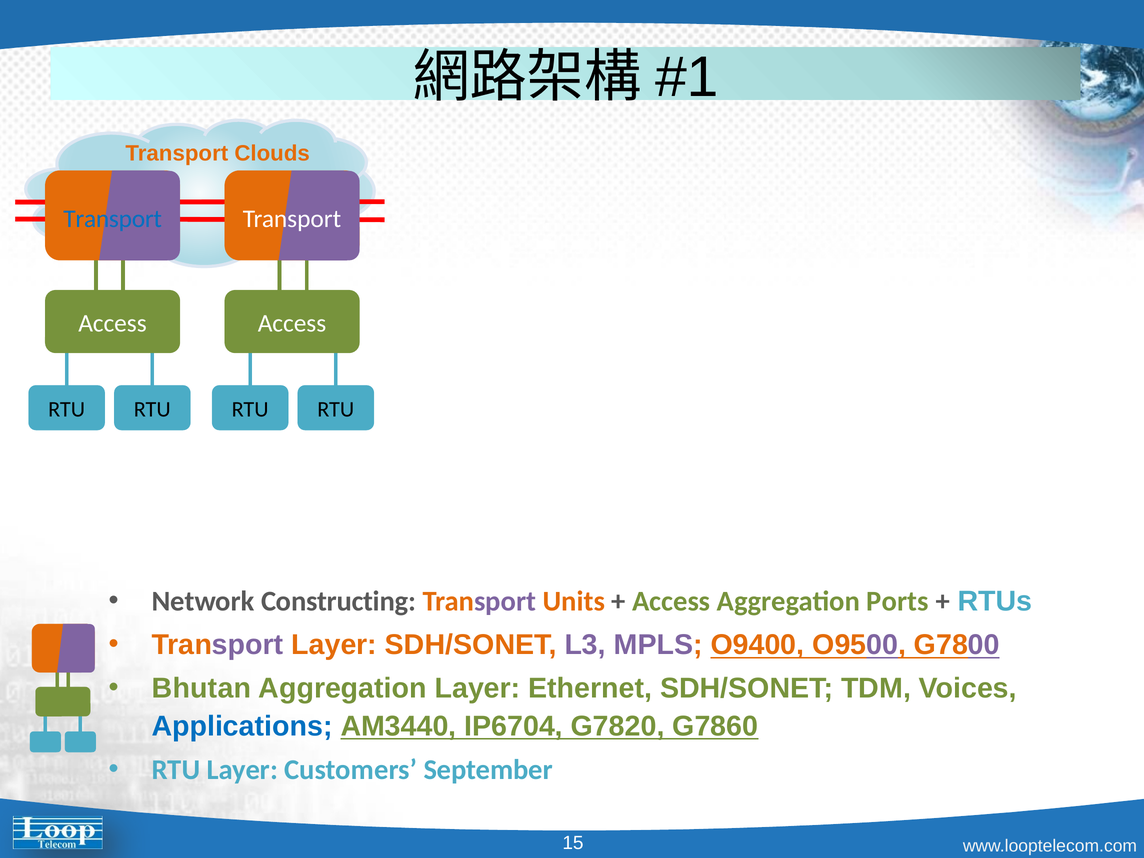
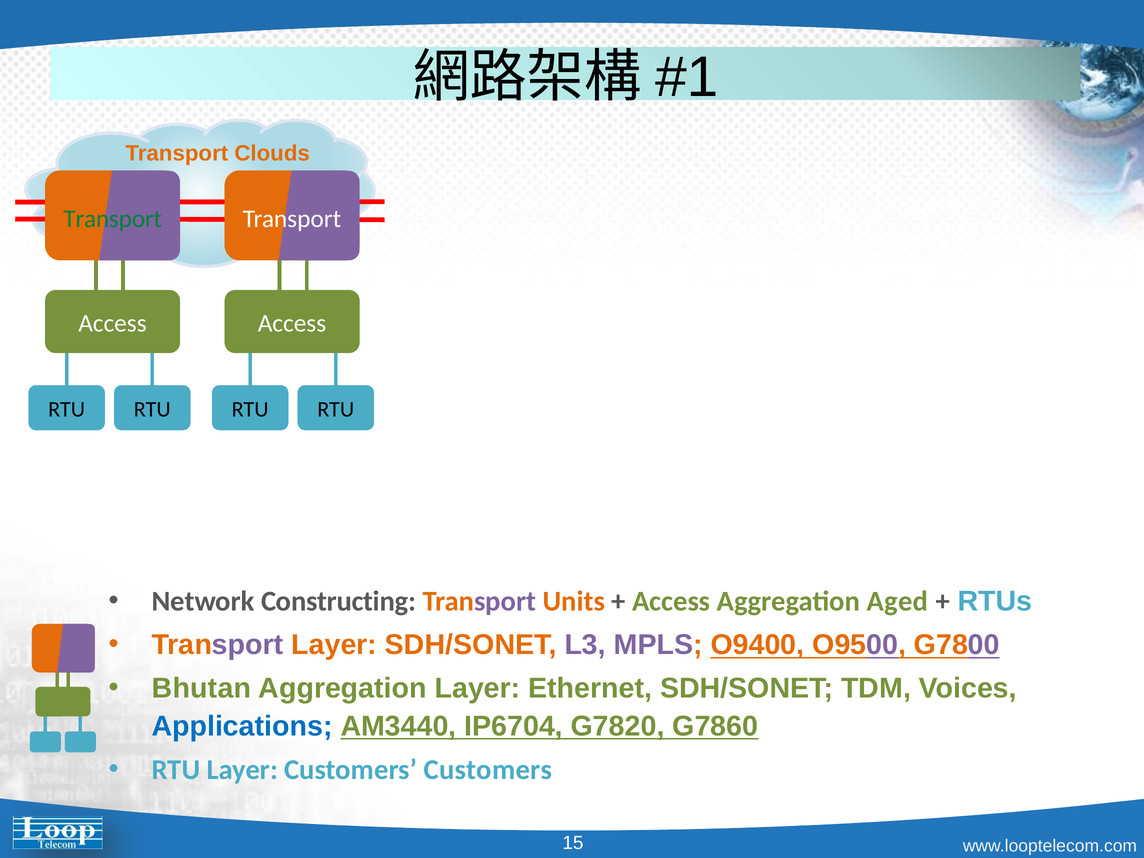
Transport colour: blue -> green (113, 219)
Ports: Ports -> Aged (897, 601)
Customers September: September -> Customers (488, 770)
